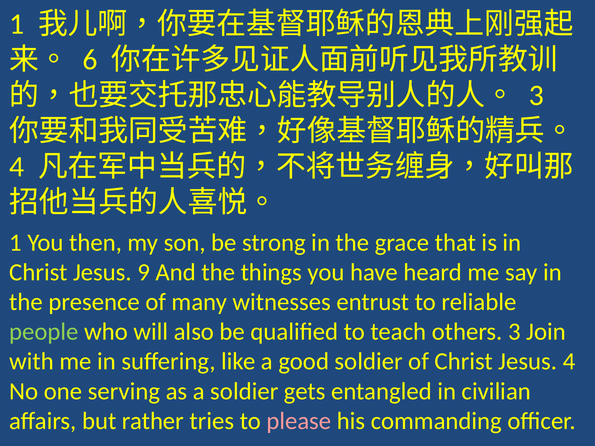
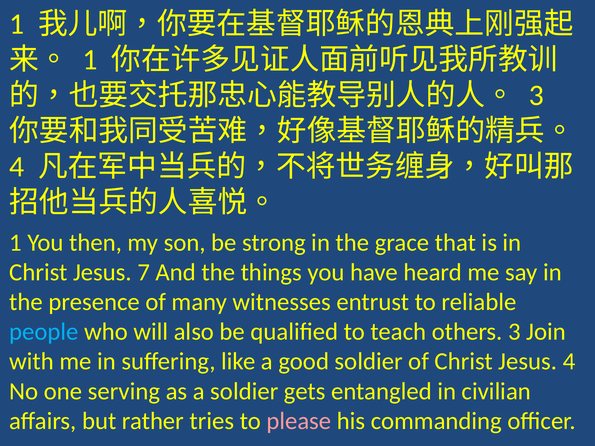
6: 6 -> 1 (90, 60)
9: 9 -> 7 (144, 272)
people colour: light green -> light blue (44, 332)
